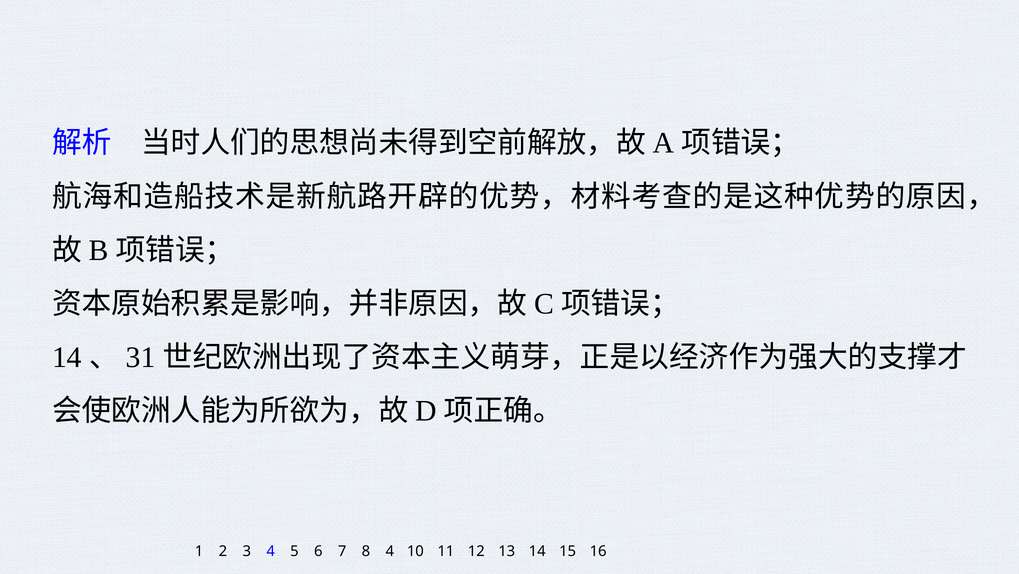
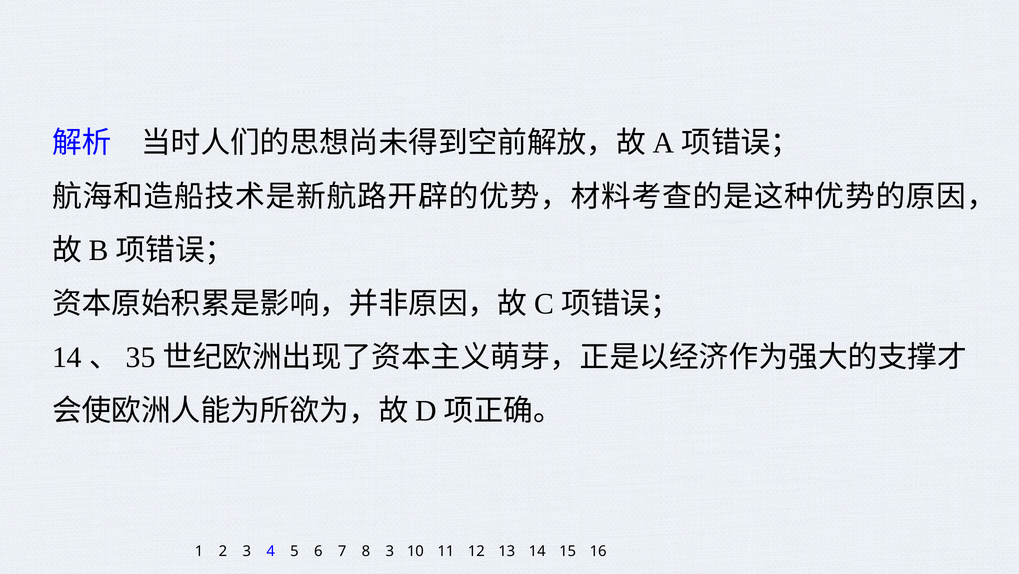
31: 31 -> 35 (141, 357)
8 4: 4 -> 3 (390, 551)
